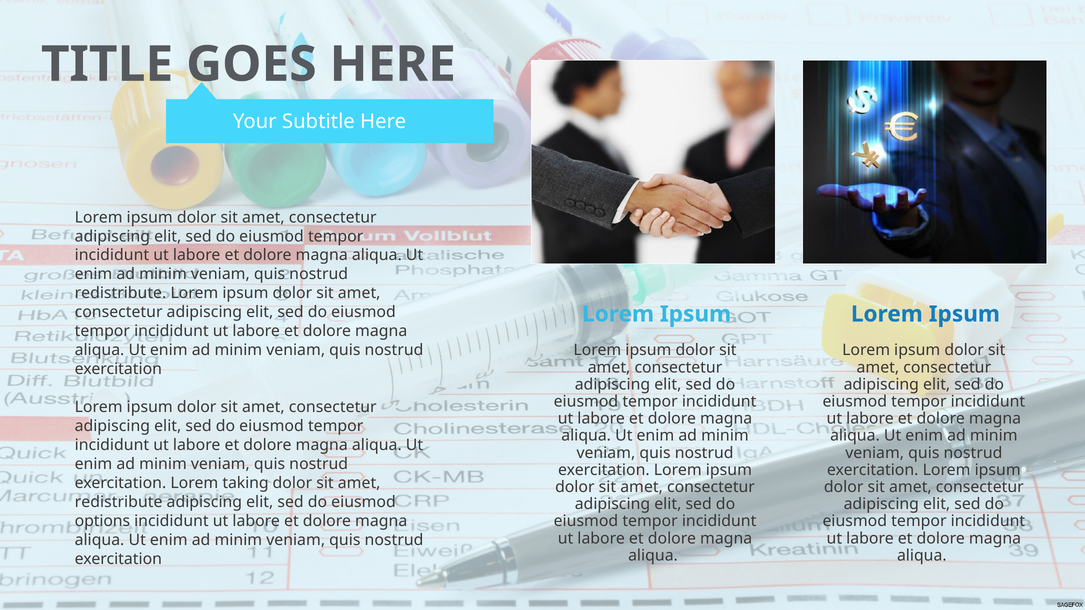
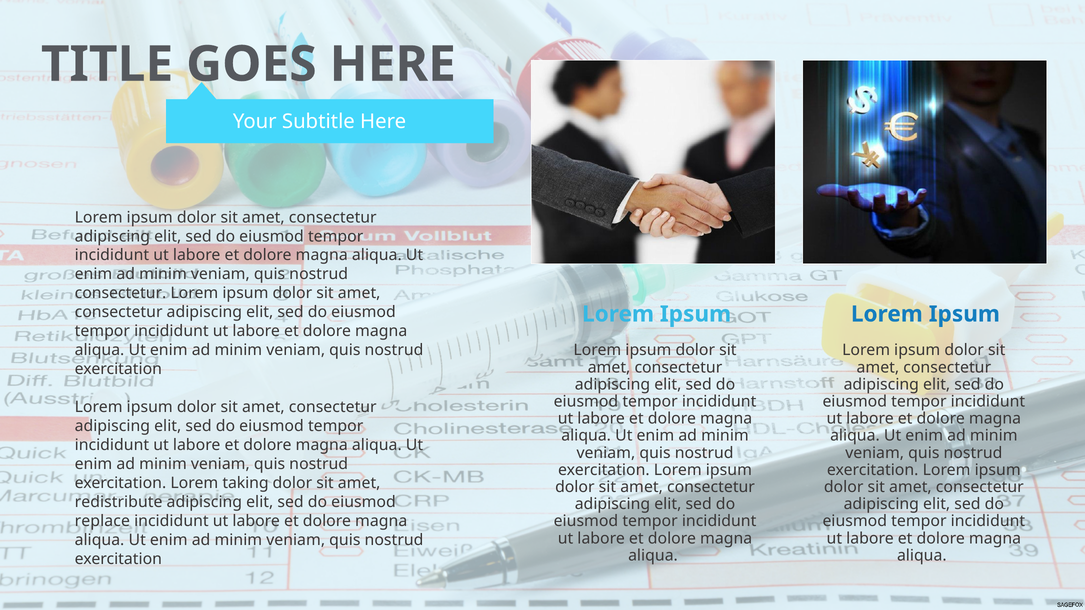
redistribute: redistribute -> consectetur (120, 293)
options: options -> replace (102, 521)
